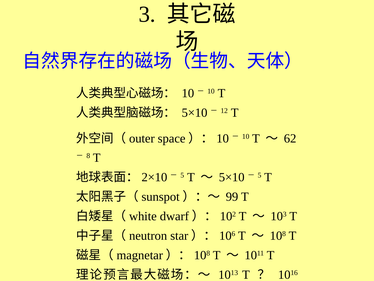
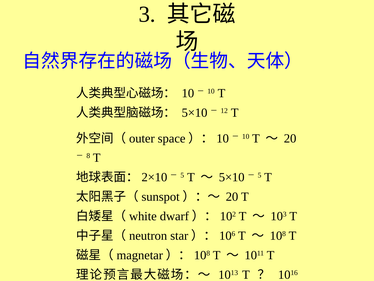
62: 62 -> 20 (290, 138)
99: 99 -> 20 (232, 196)
